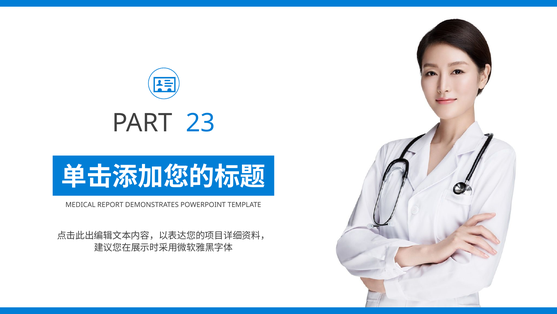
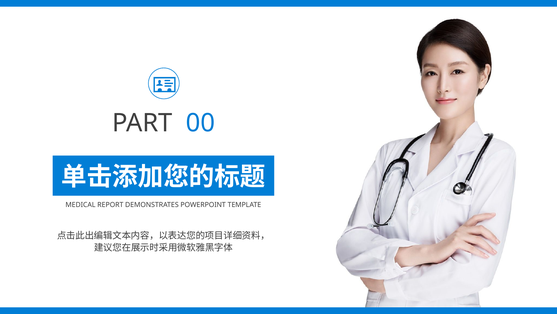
23: 23 -> 00 (200, 123)
